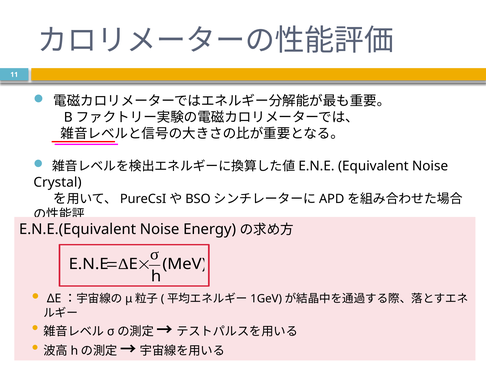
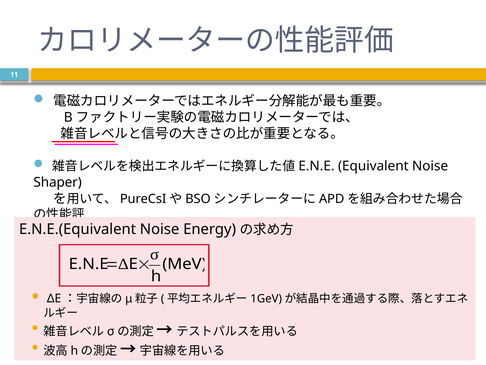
Crystal: Crystal -> Shaper (58, 182)
